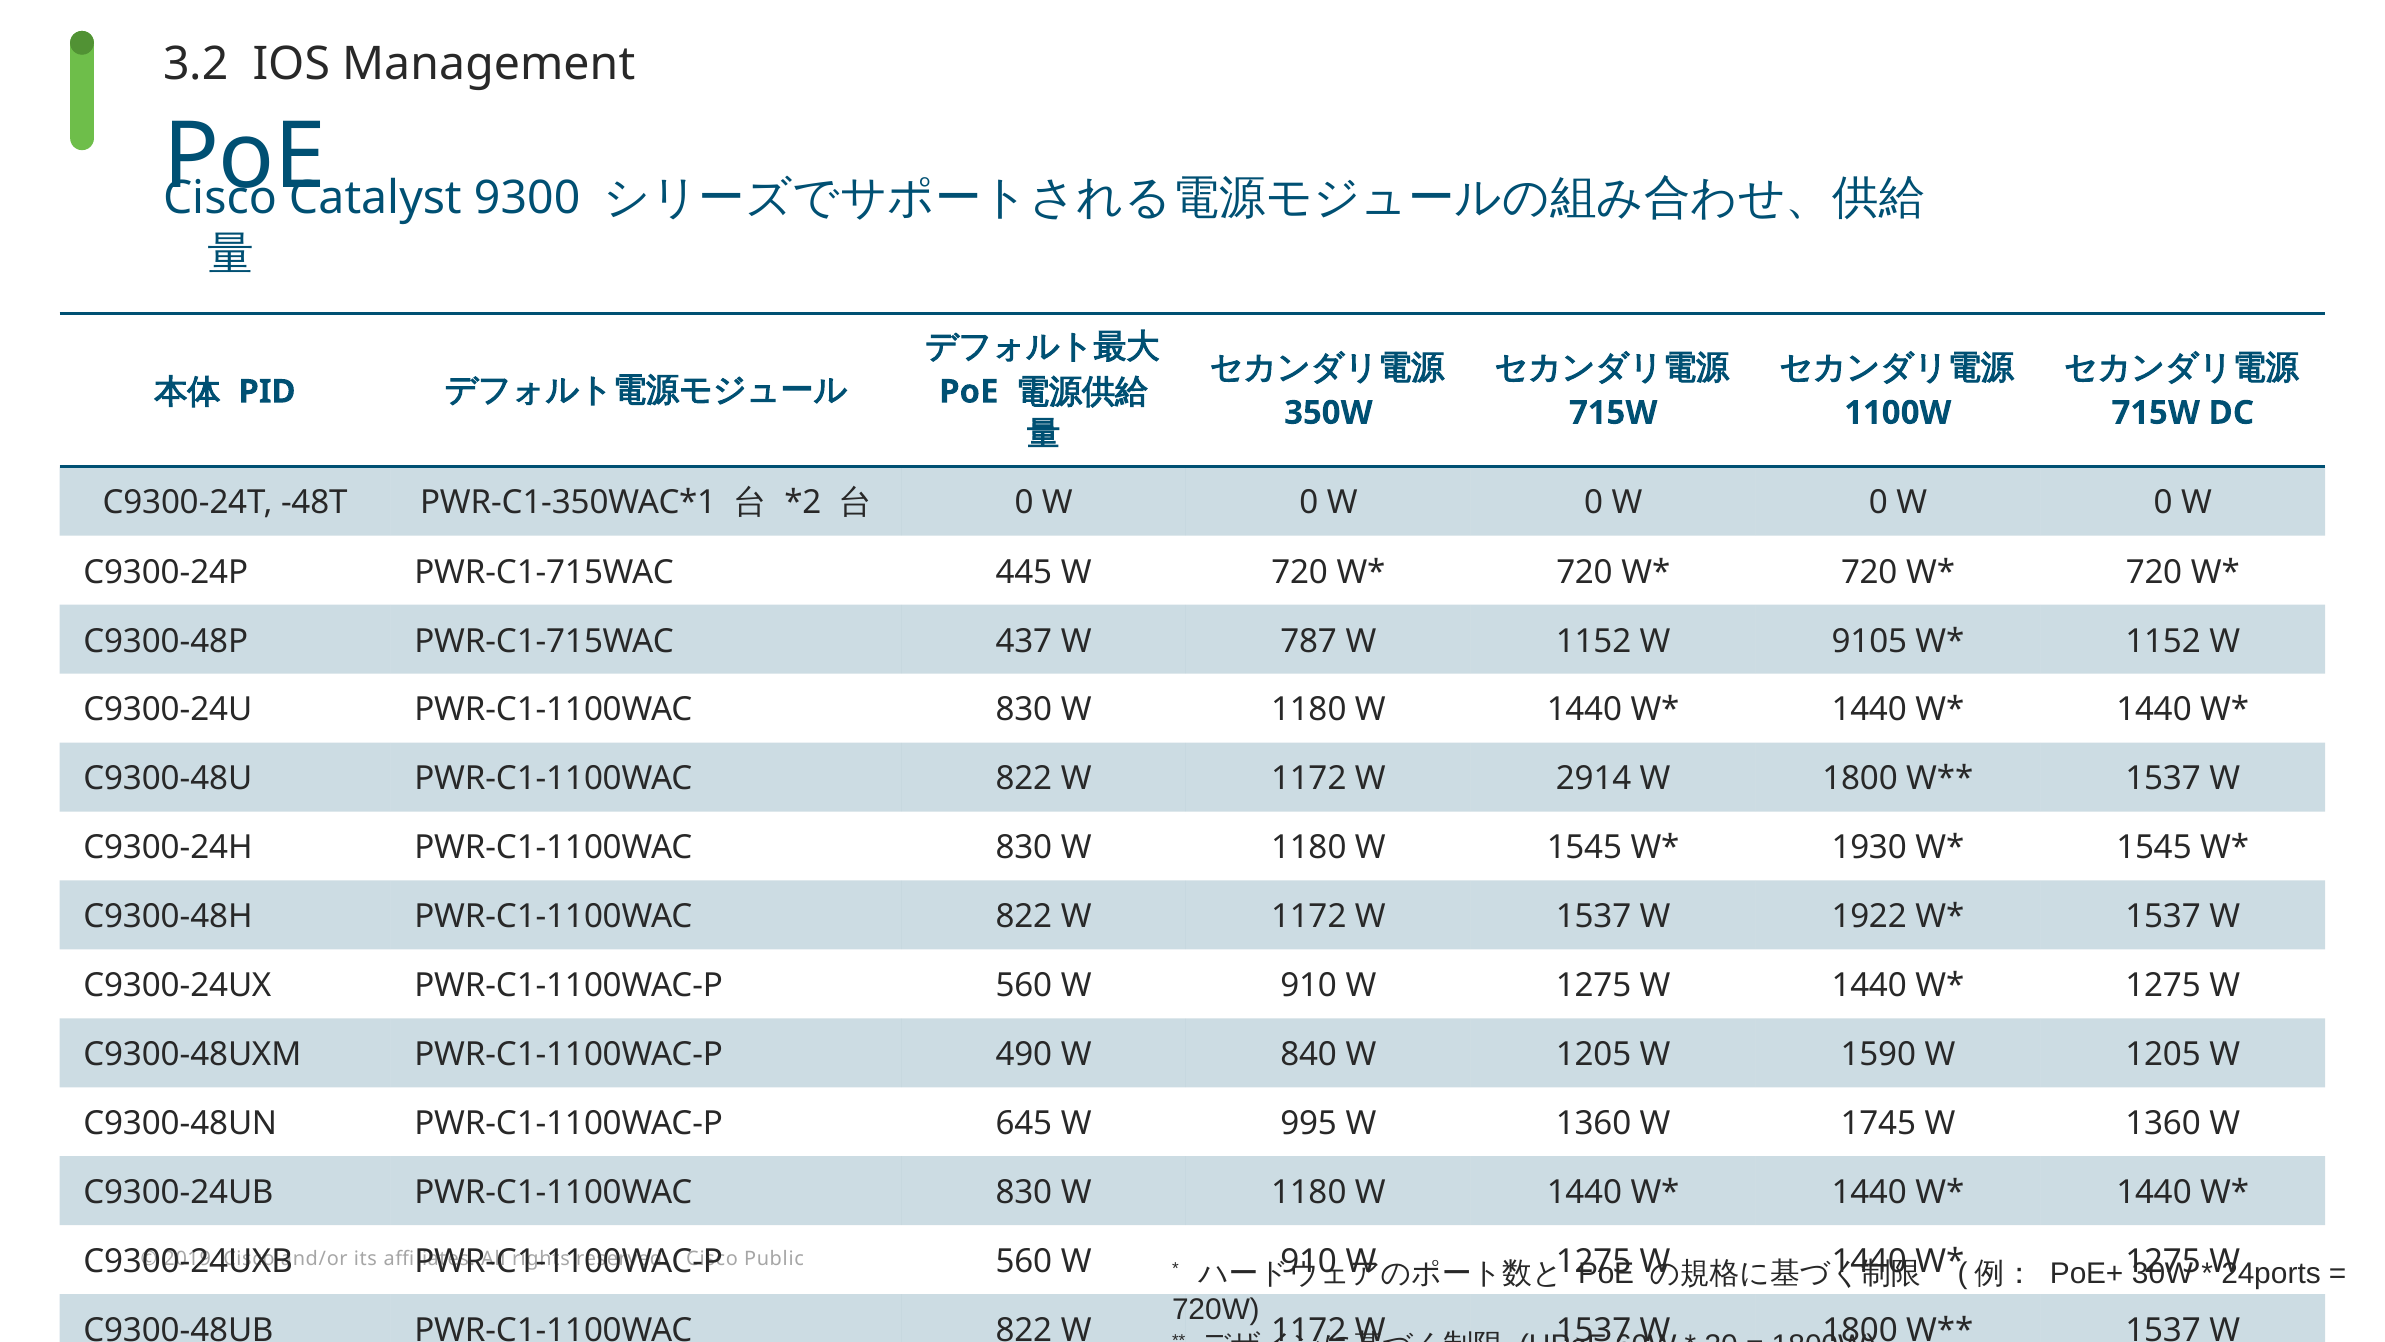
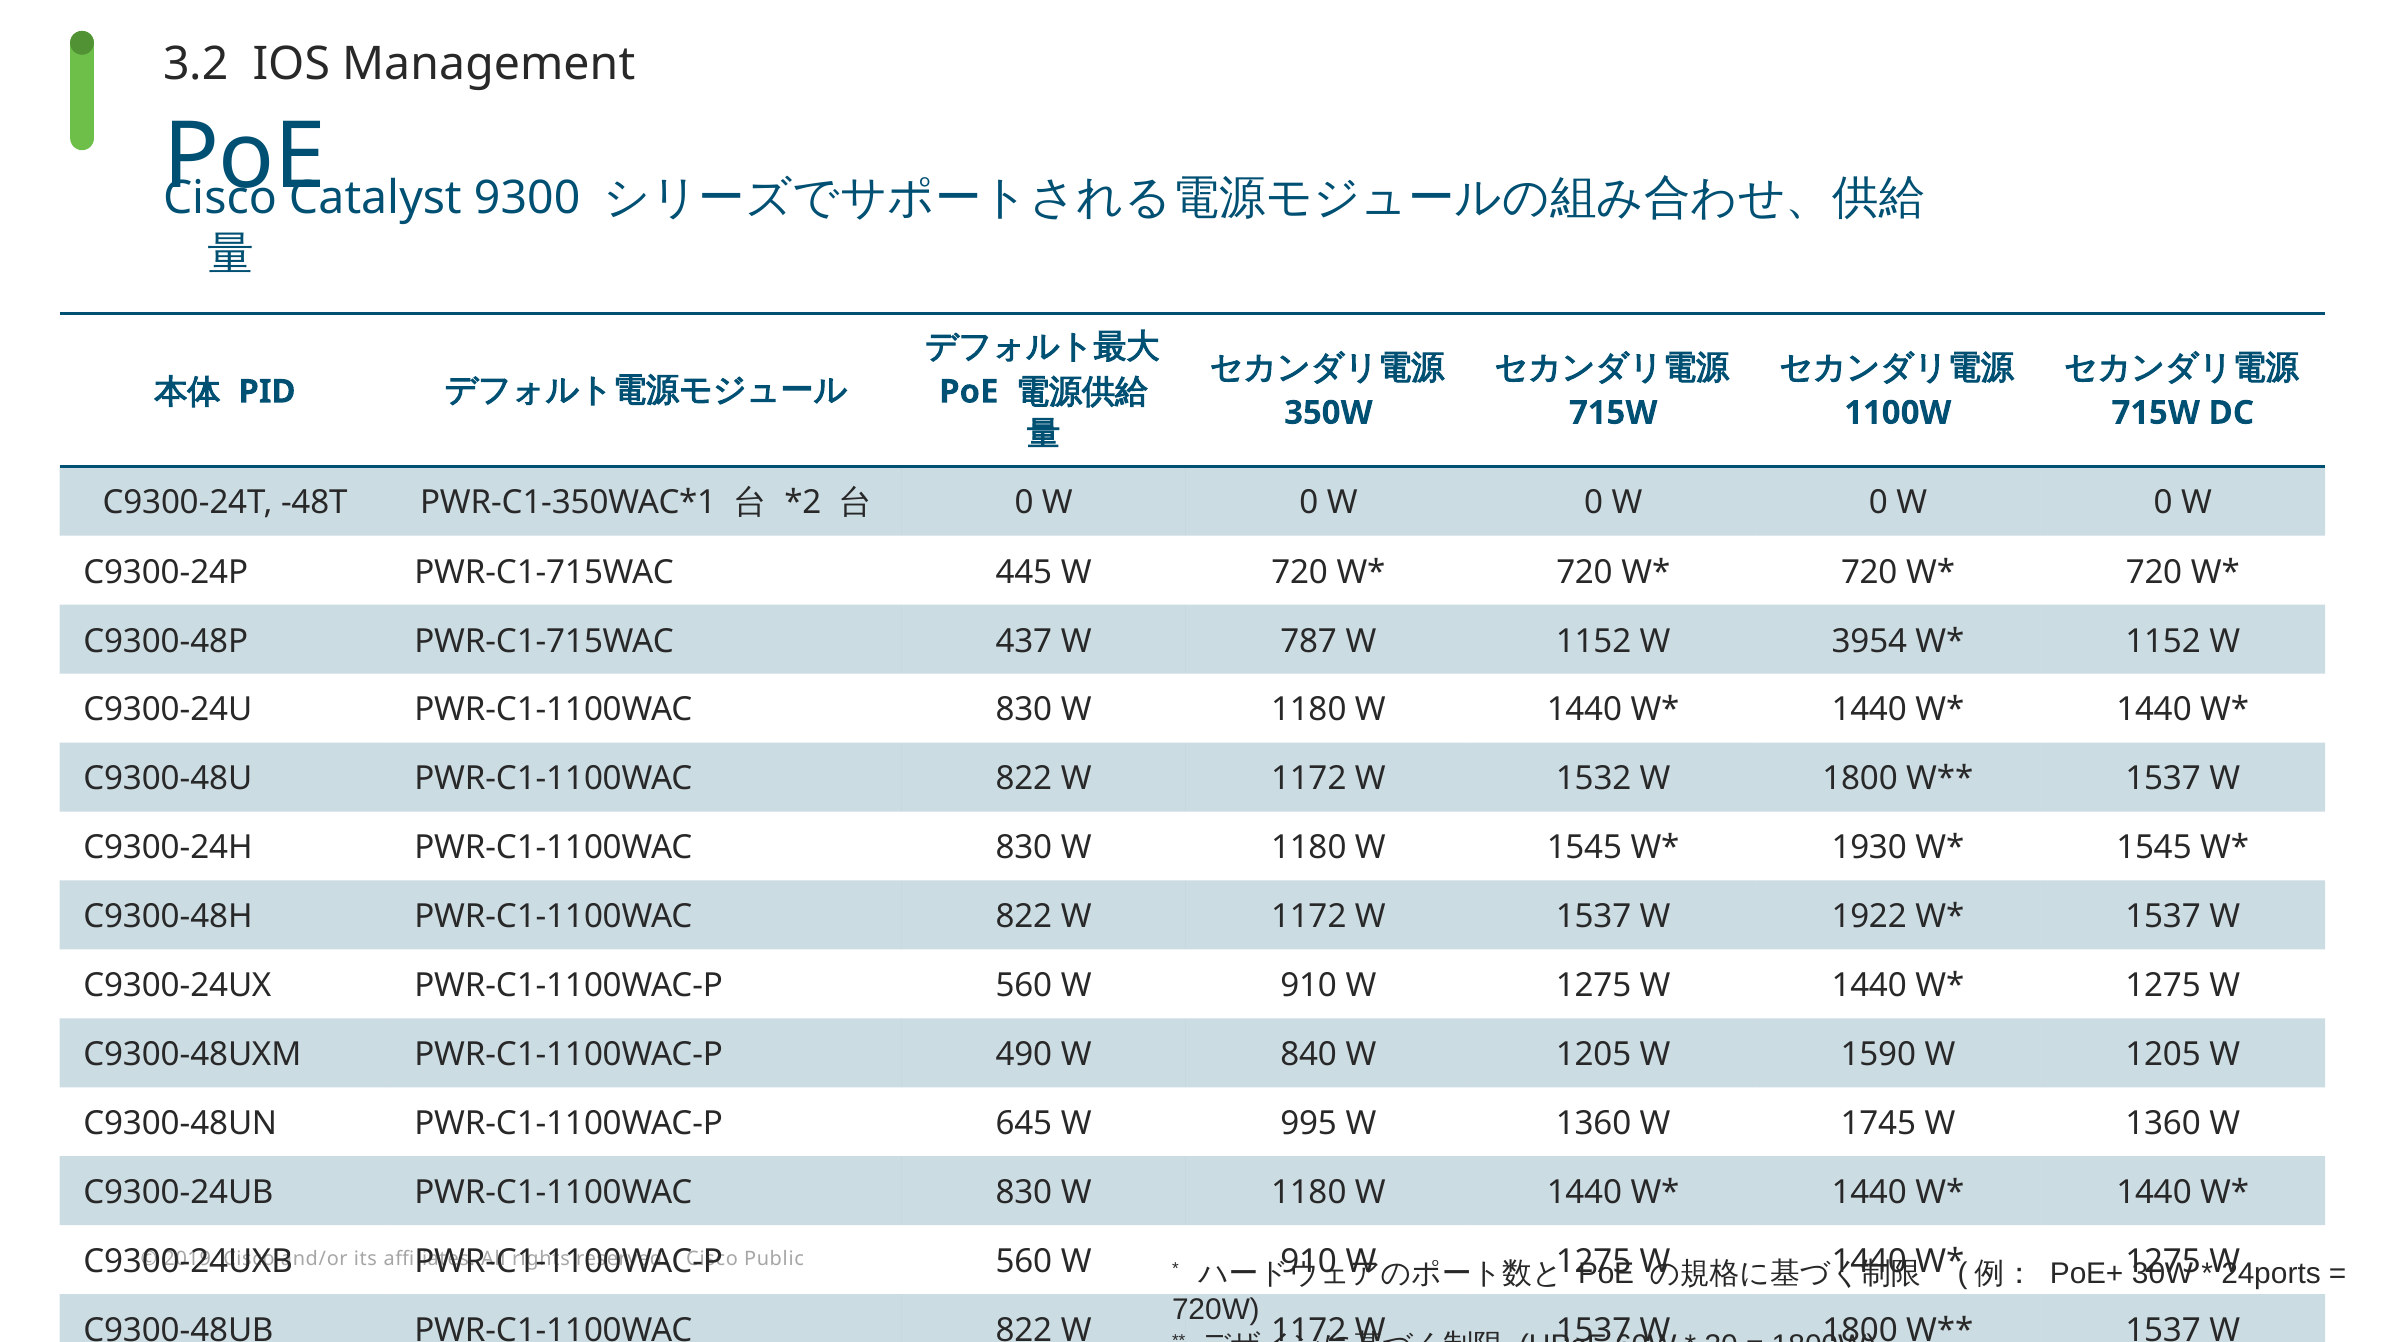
9105: 9105 -> 3954 (1869, 641)
2914: 2914 -> 1532 (1594, 779)
